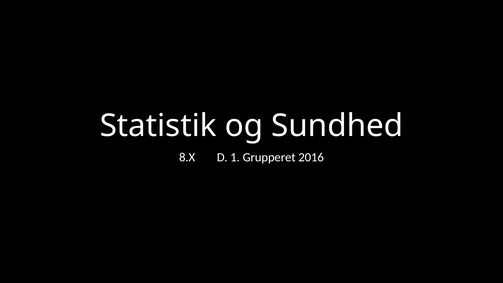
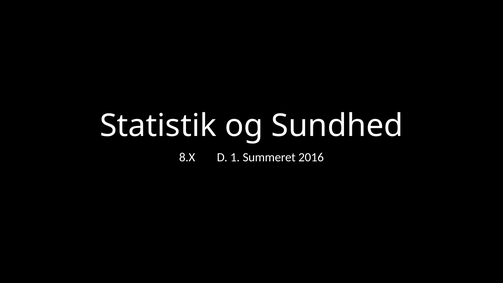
Grupperet: Grupperet -> Summeret (269, 157)
